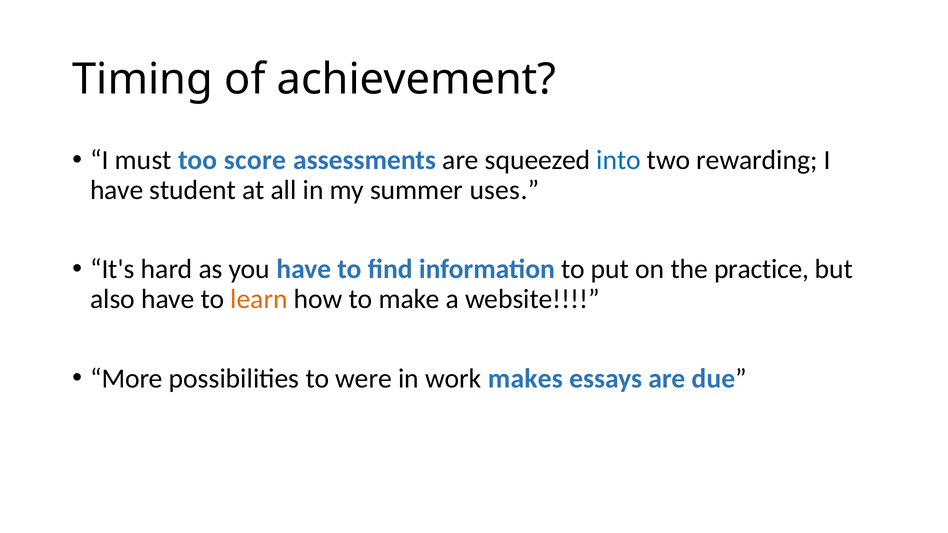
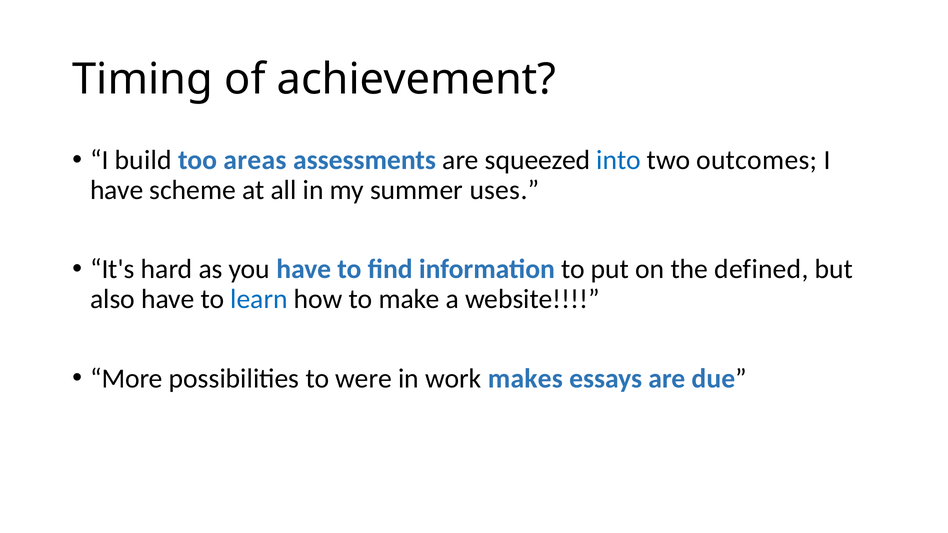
must: must -> build (143, 160)
score: score -> areas (255, 160)
rewarding: rewarding -> outcomes (757, 160)
student: student -> scheme (193, 190)
practice: practice -> defined (761, 269)
learn colour: orange -> blue (259, 299)
